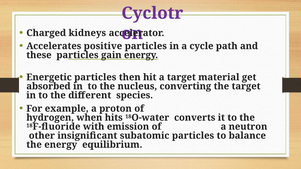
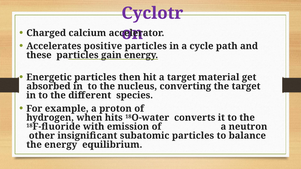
kidneys: kidneys -> calcium (87, 33)
